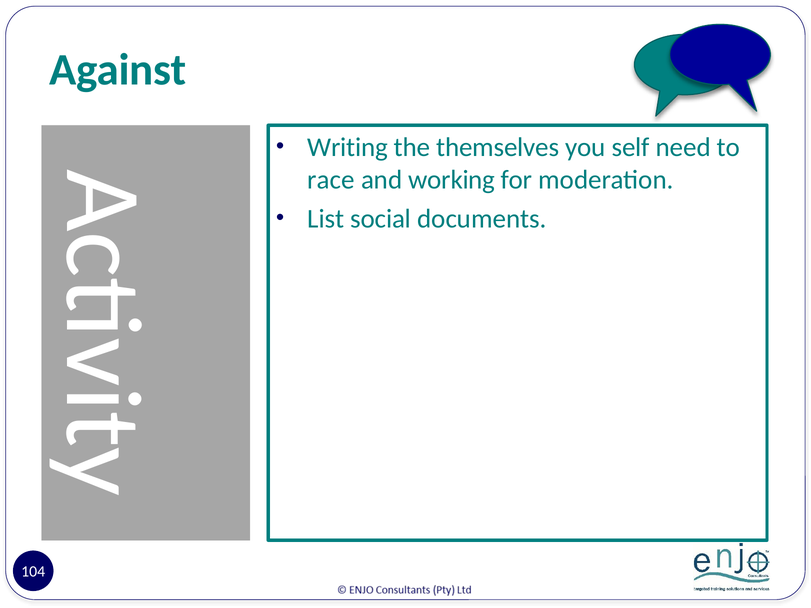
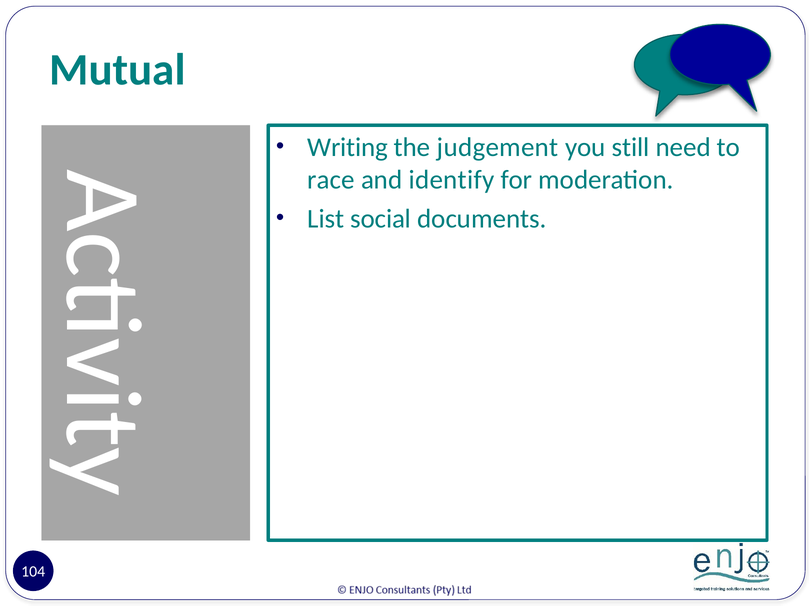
Against: Against -> Mutual (118, 70)
themselves: themselves -> judgement (498, 147)
self: self -> still (631, 147)
working: working -> identify (451, 180)
